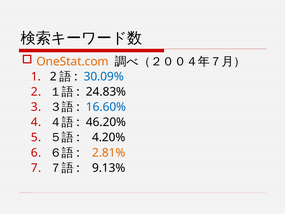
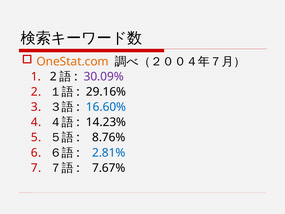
30.09% colour: blue -> purple (104, 76)
24.83%: 24.83% -> 29.16% (106, 92)
46.20%: 46.20% -> 14.23% (106, 122)
4.20%: 4.20% -> 8.76% (109, 137)
2.81% colour: orange -> blue (109, 153)
9.13%: 9.13% -> 7.67% (109, 168)
